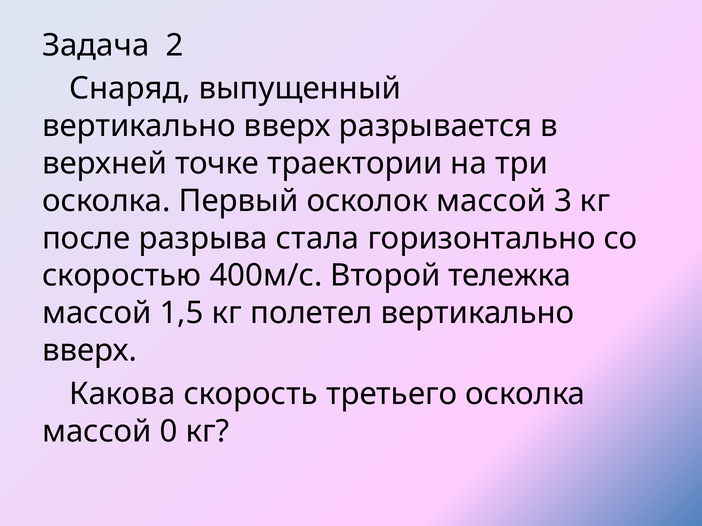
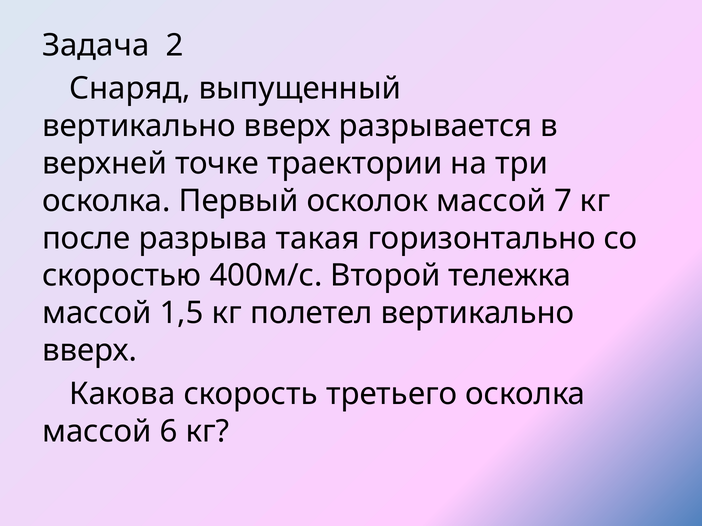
3: 3 -> 7 (563, 201)
стала: стала -> такая (318, 238)
0: 0 -> 6 (169, 432)
